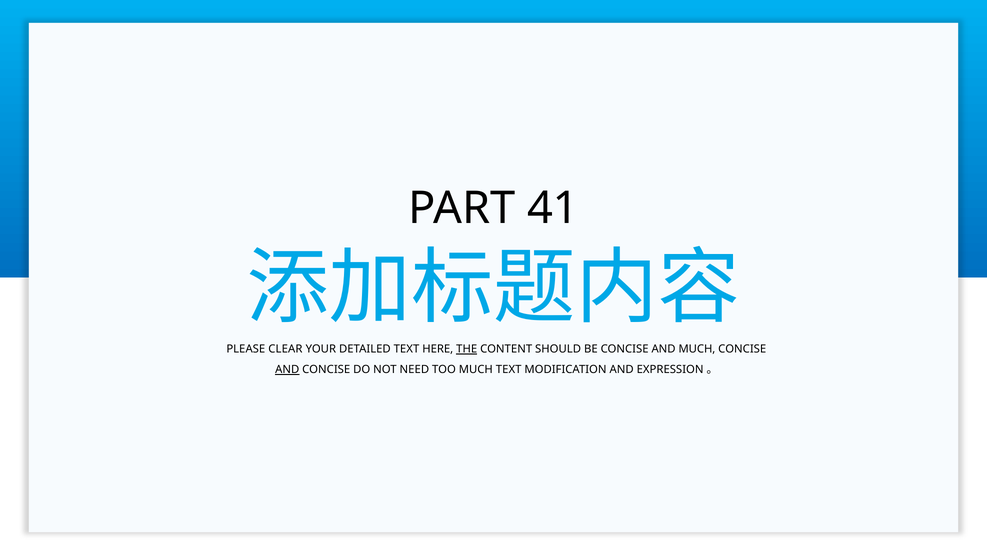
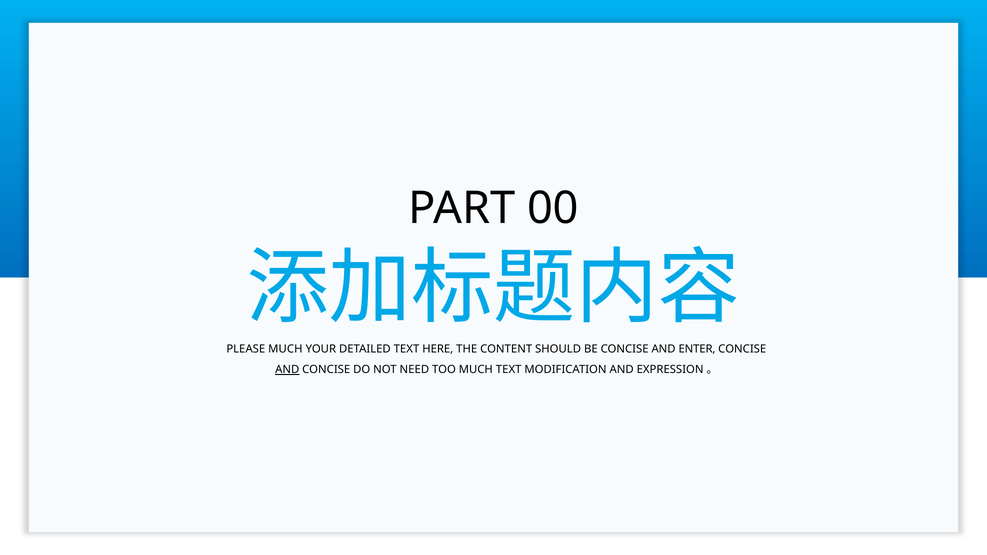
41: 41 -> 00 (553, 208)
PLEASE CLEAR: CLEAR -> MUCH (285, 349)
THE underline: present -> none (467, 349)
AND MUCH: MUCH -> ENTER (697, 349)
